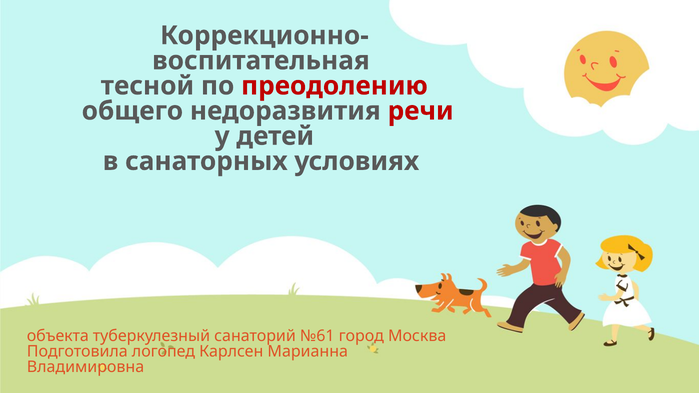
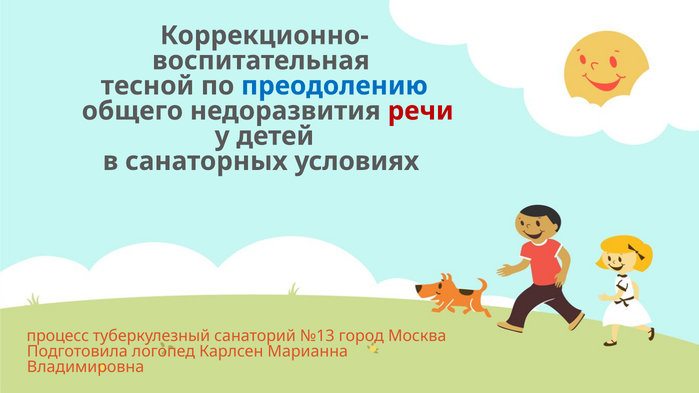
преодолению colour: red -> blue (334, 86)
объекта: объекта -> процесс (58, 336)
№61: №61 -> №13 (317, 336)
